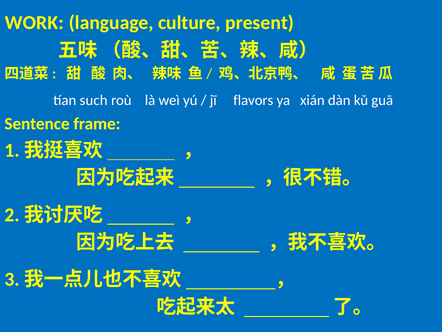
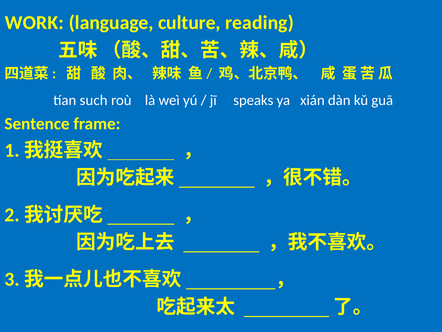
present: present -> reading (260, 23)
flavors: flavors -> speaks (253, 100)
